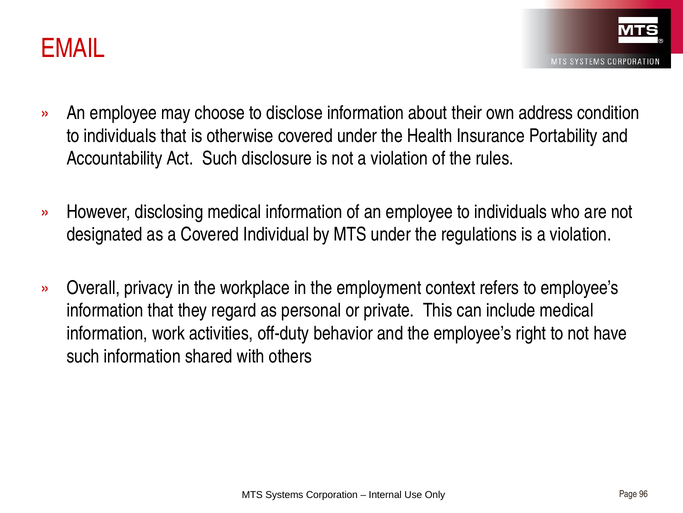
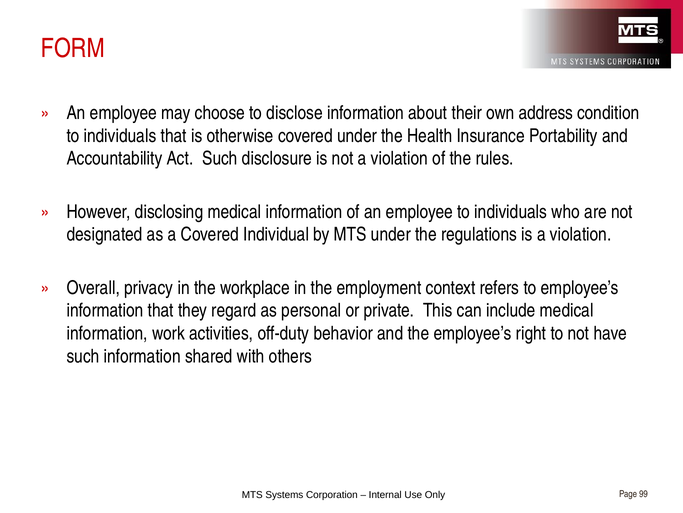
EMAIL: EMAIL -> FORM (73, 48)
96: 96 -> 99 (643, 494)
